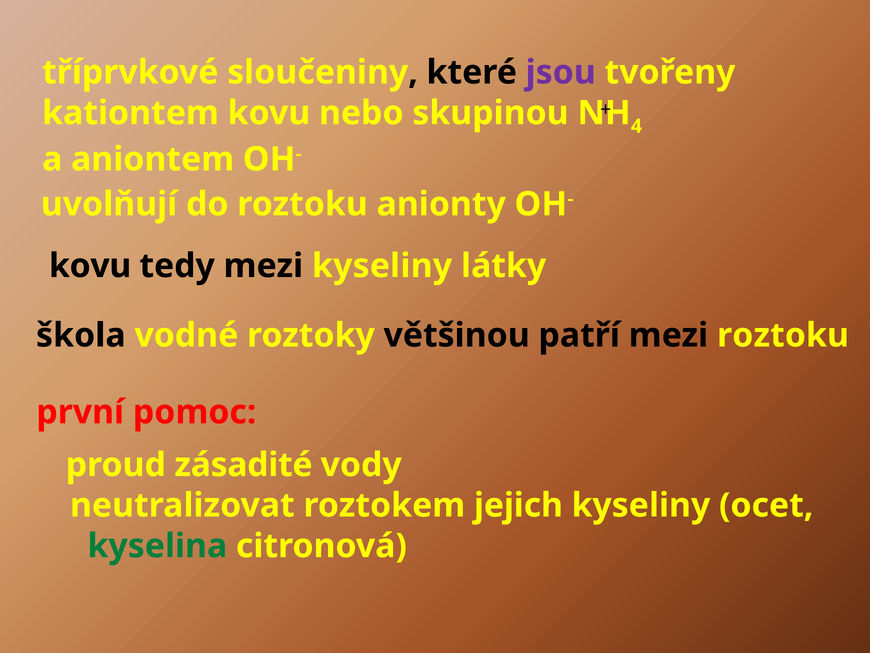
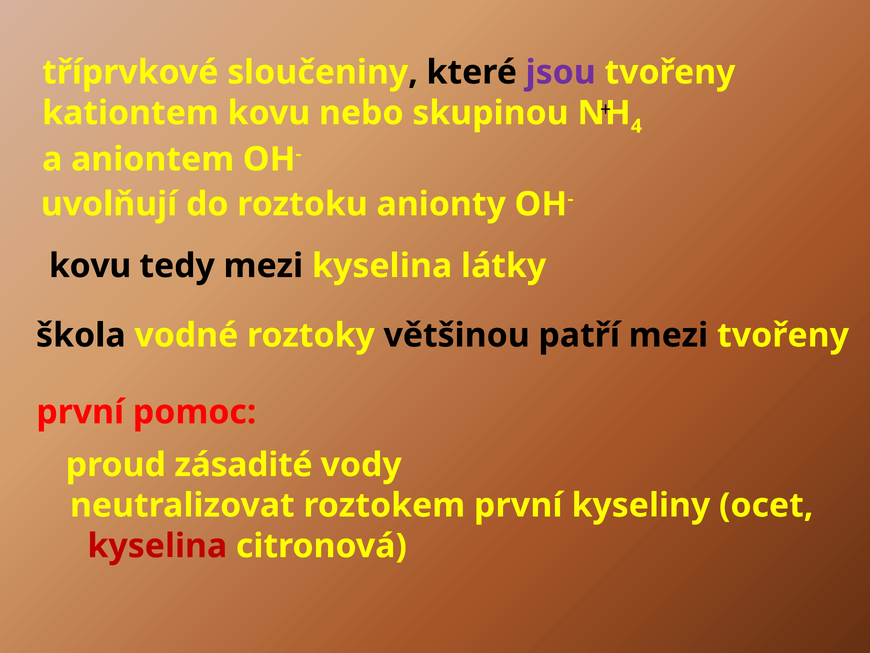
mezi kyseliny: kyseliny -> kyselina (382, 266)
mezi roztoku: roztoku -> tvořeny (783, 335)
roztokem jejich: jejich -> první (518, 505)
kyselina colour: green -> red (157, 546)
